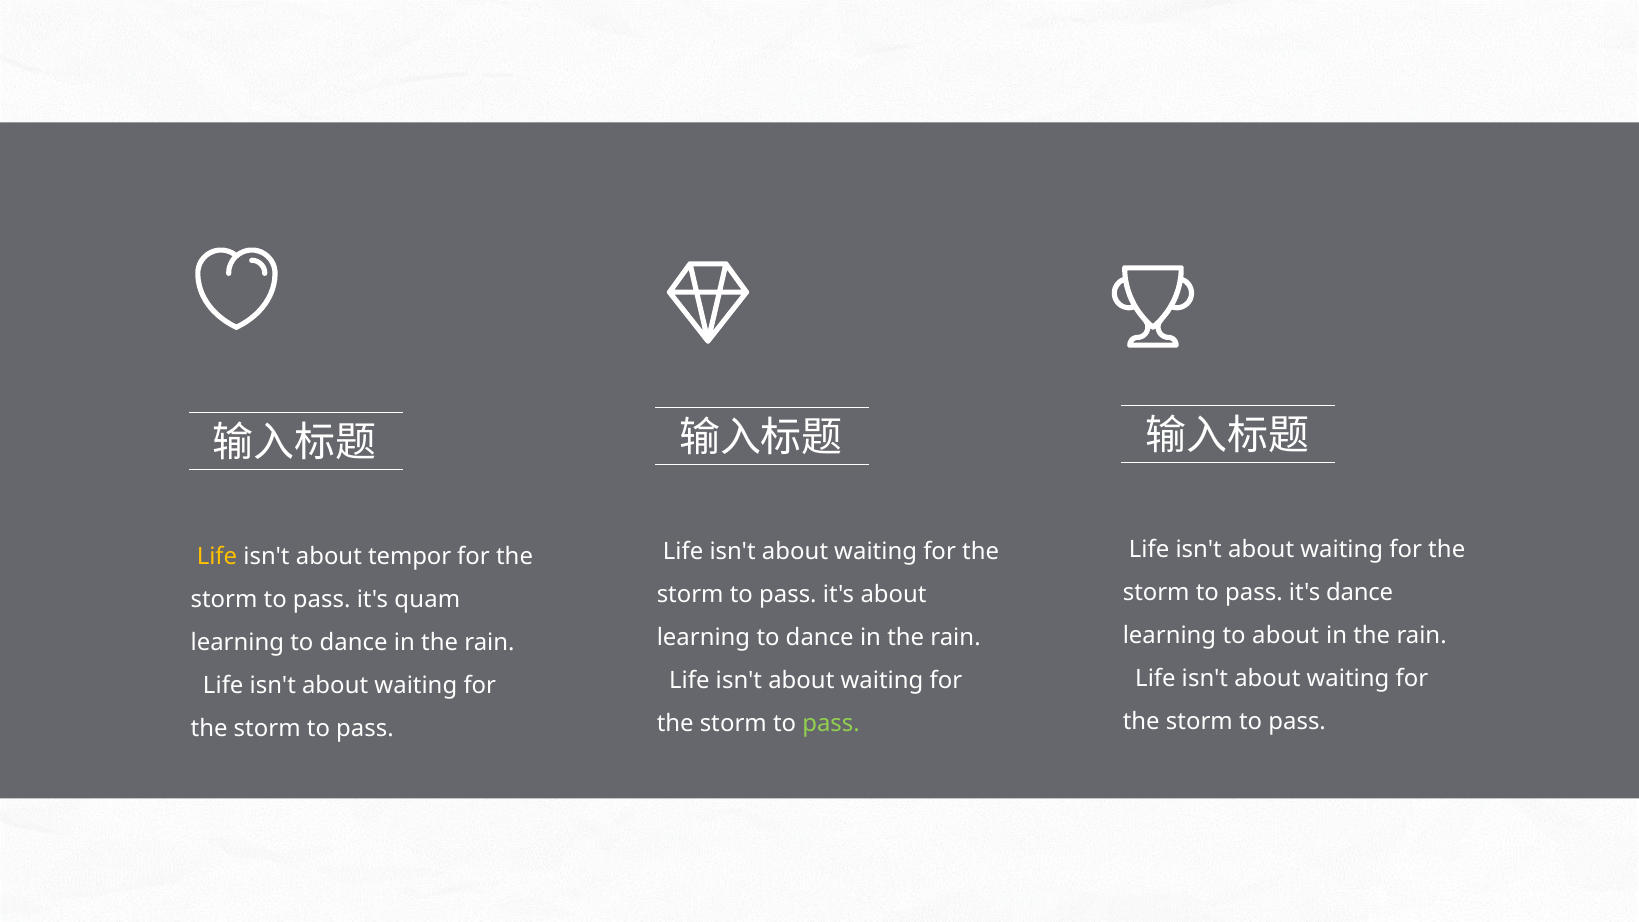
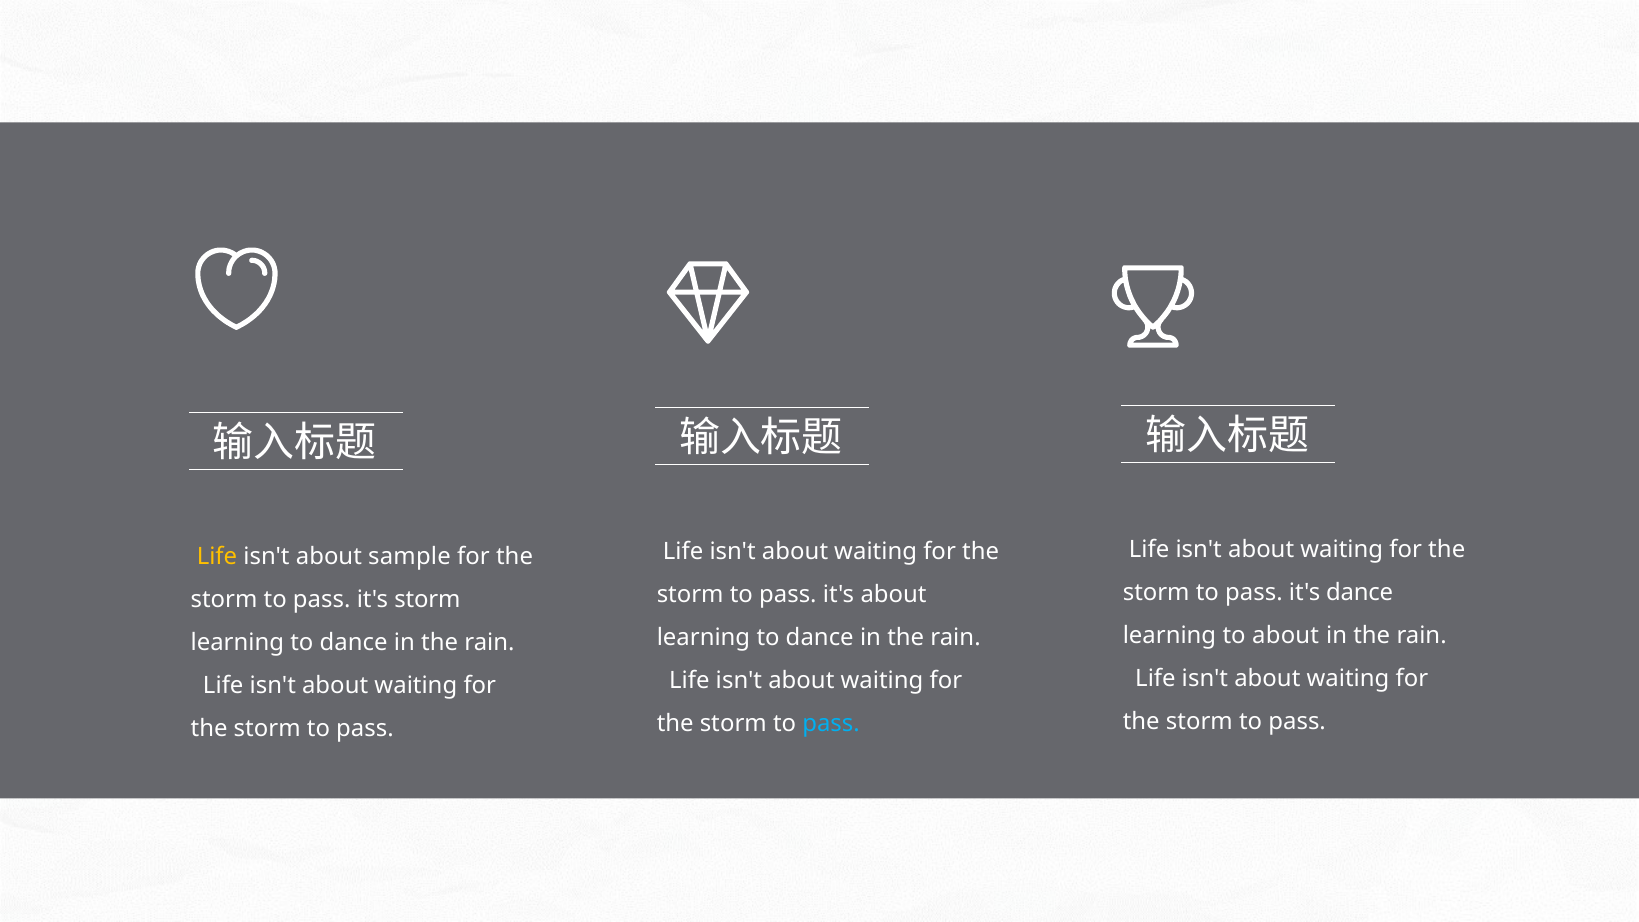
tempor: tempor -> sample (409, 556)
it's quam: quam -> storm (427, 600)
pass colour: light green -> light blue (831, 724)
